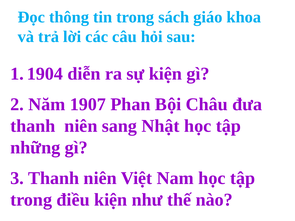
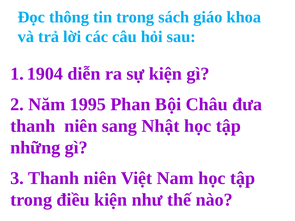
1907: 1907 -> 1995 (88, 105)
